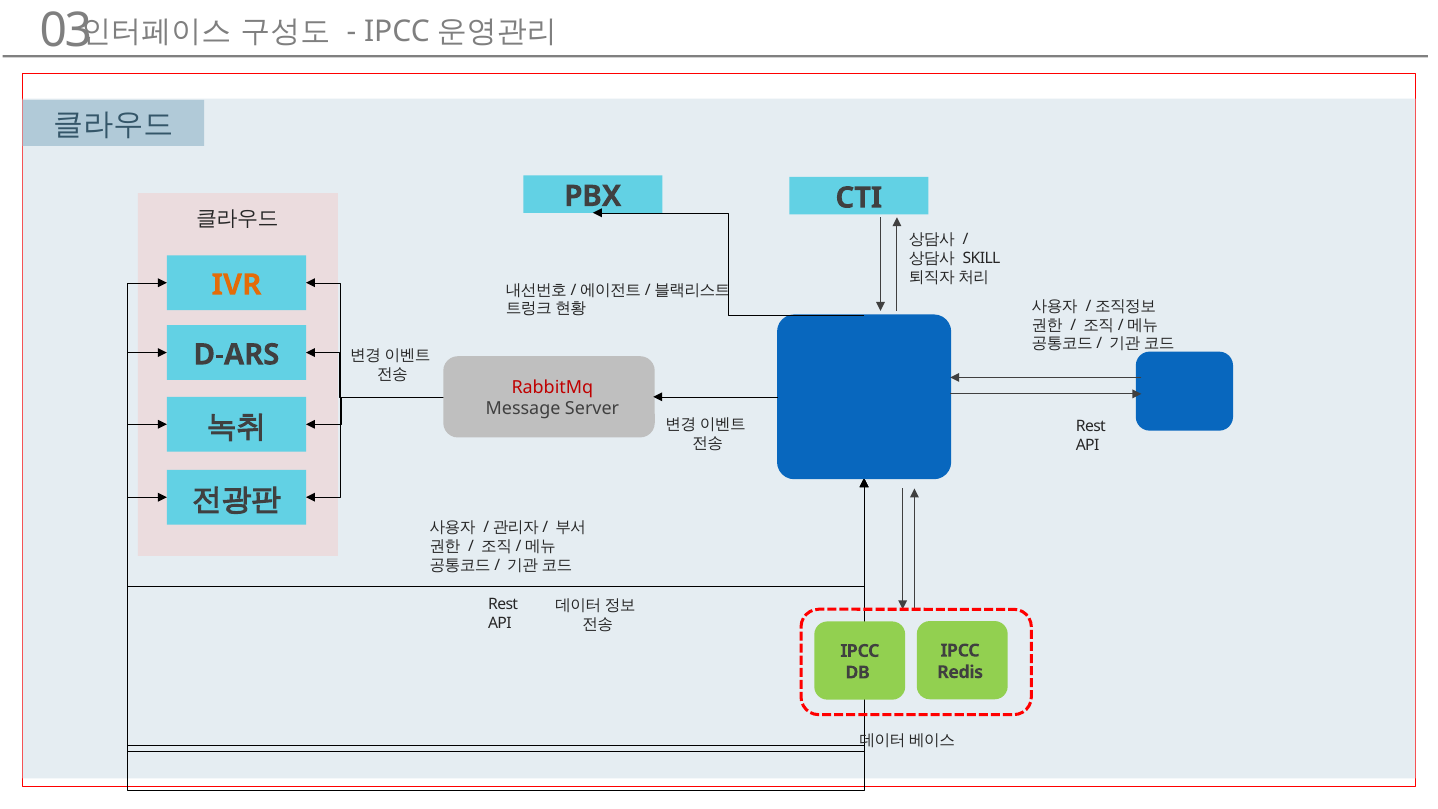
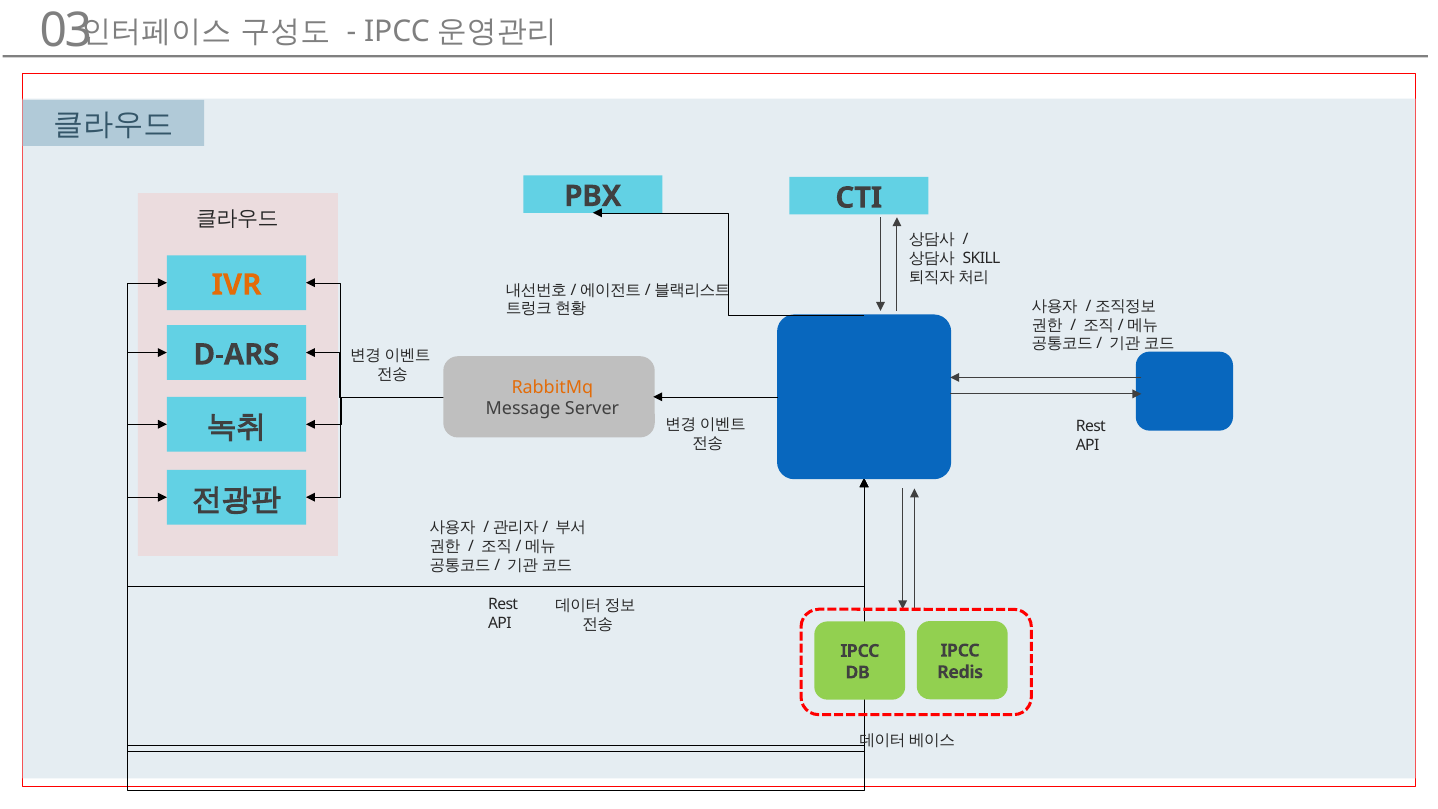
RabbitMq colour: red -> orange (552, 387)
